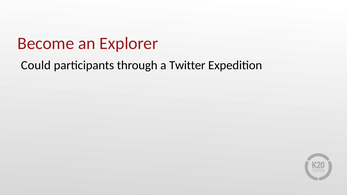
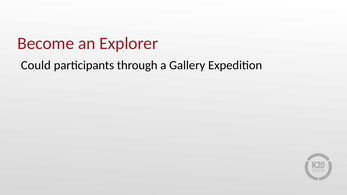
Twitter: Twitter -> Gallery (187, 65)
